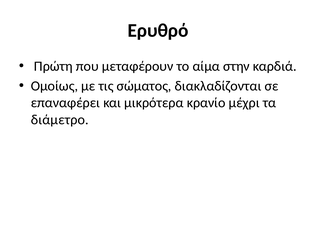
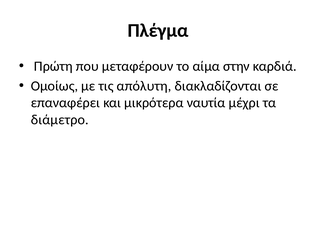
Ερυθρό: Ερυθρό -> Πλέγμα (158, 31)
σώματος: σώματος -> απόλυτη (144, 86)
κρανίο: κρανίο -> ναυτία (206, 103)
